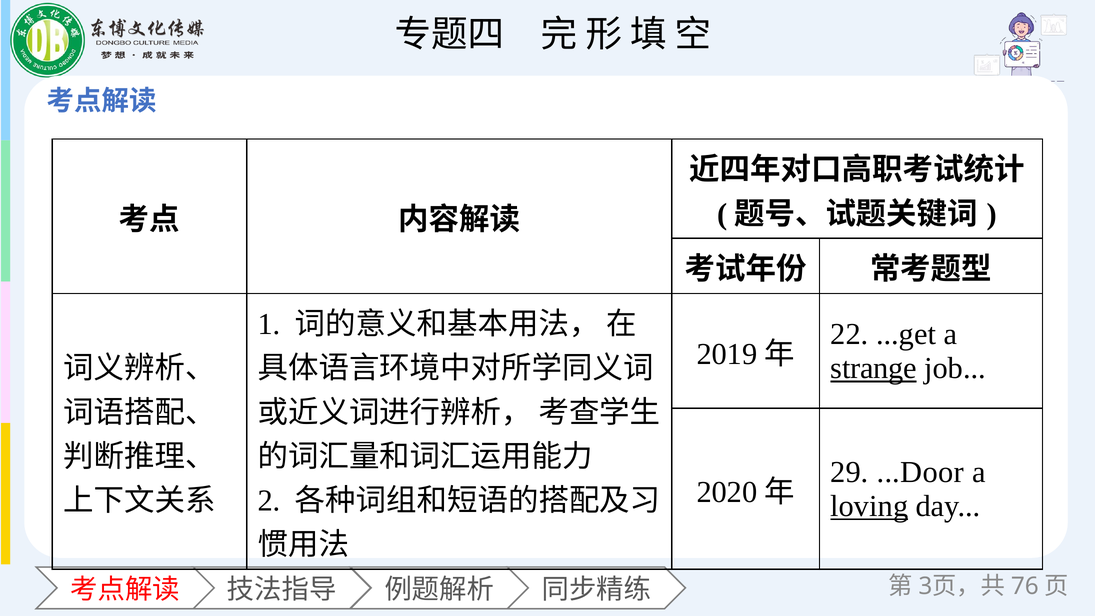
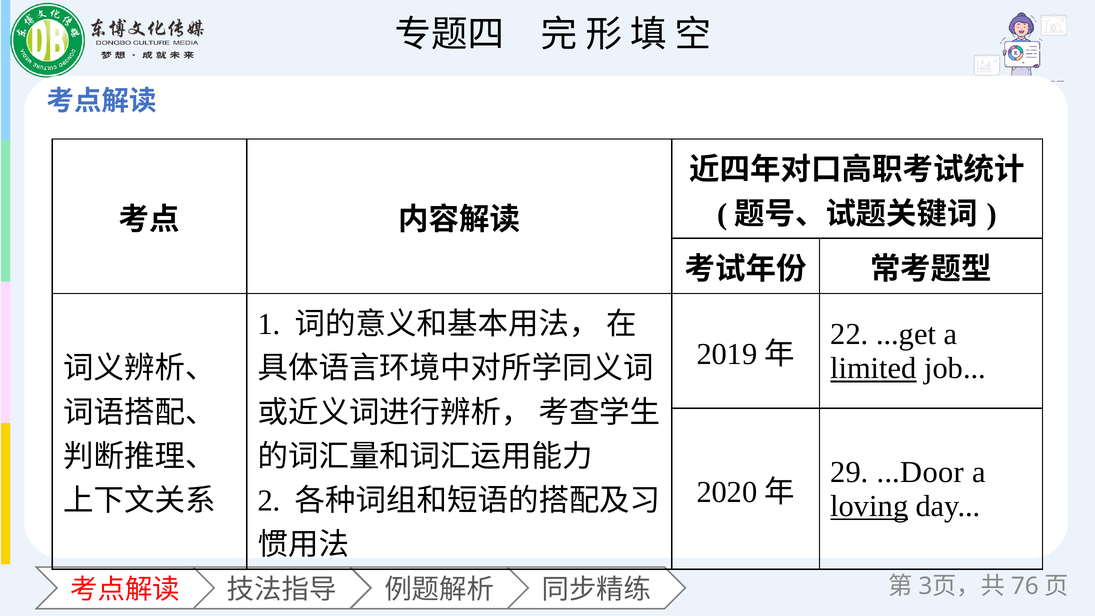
strange: strange -> limited (873, 368)
